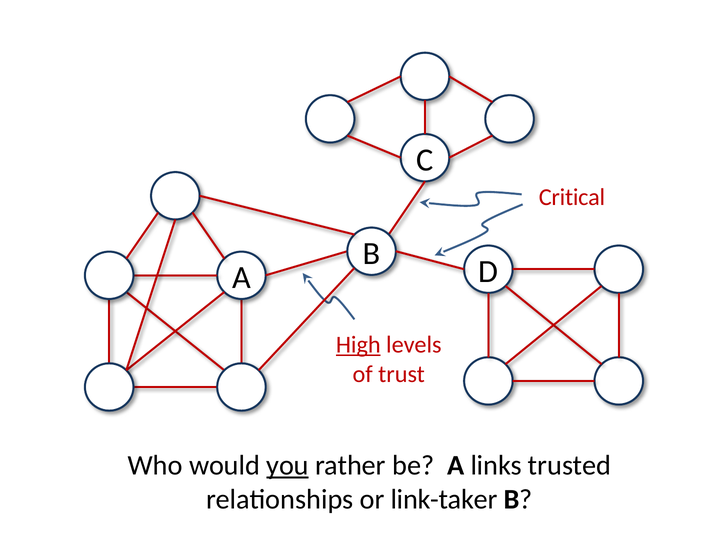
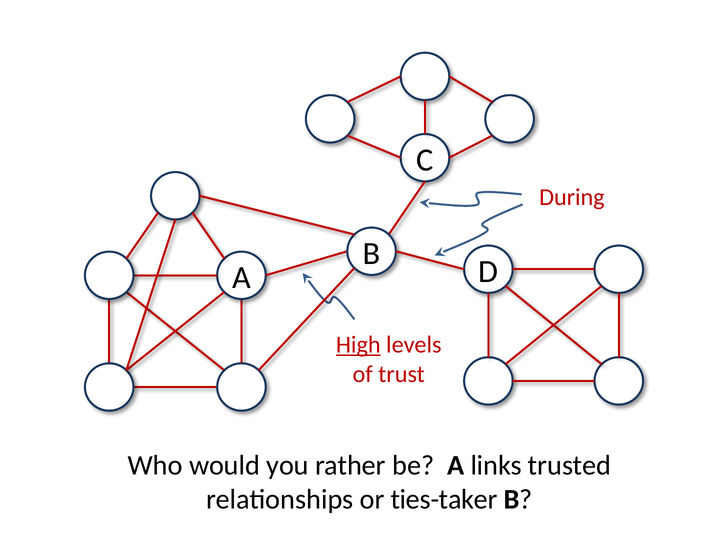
Critical: Critical -> During (572, 197)
you underline: present -> none (288, 465)
link-taker: link-taker -> ties-taker (444, 499)
